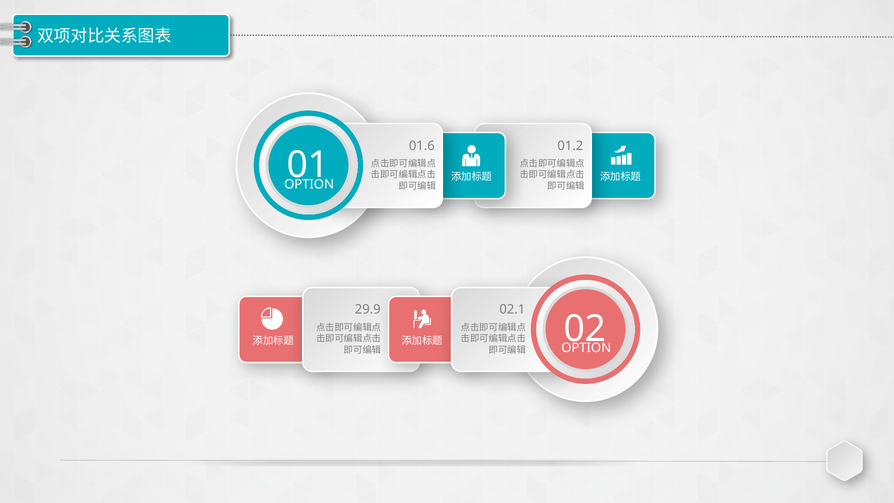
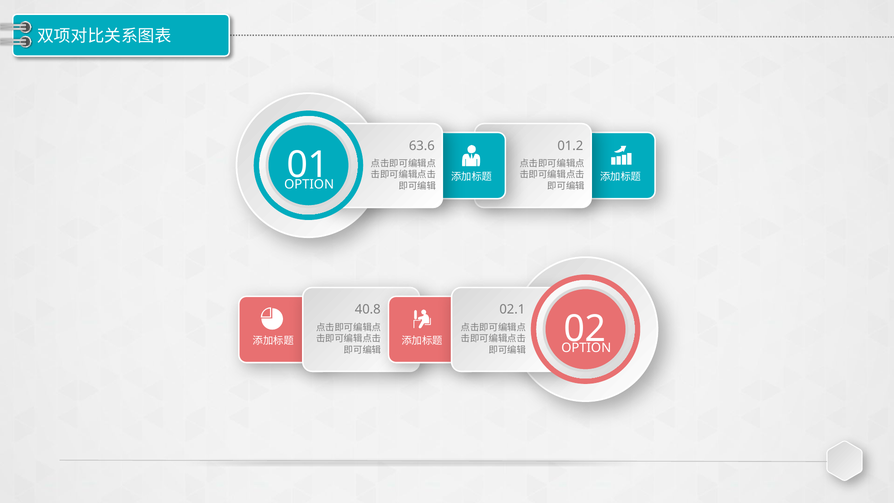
01.6: 01.6 -> 63.6 (422, 146)
29.9: 29.9 -> 40.8 (368, 310)
